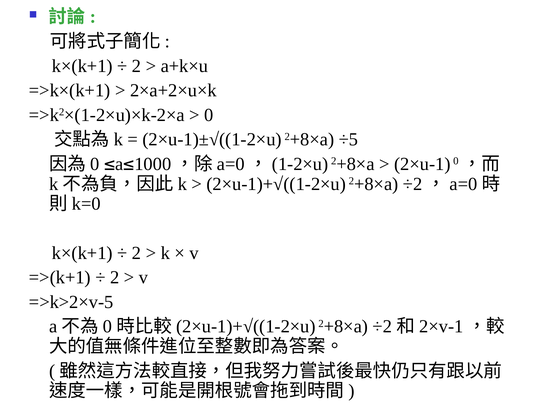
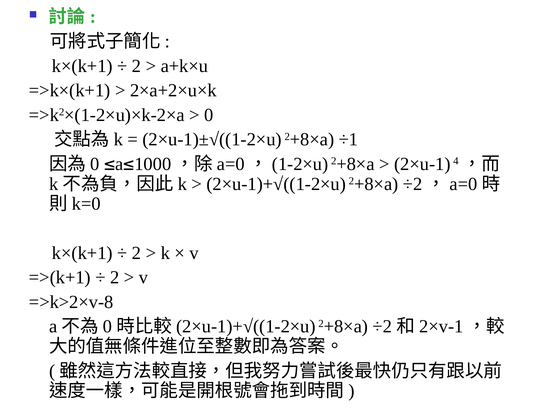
÷5: ÷5 -> ÷1 (348, 139)
2×u-1 0: 0 -> 4 (456, 161)
=>k>2×v-5: =>k>2×v-5 -> =>k>2×v-8 (71, 302)
